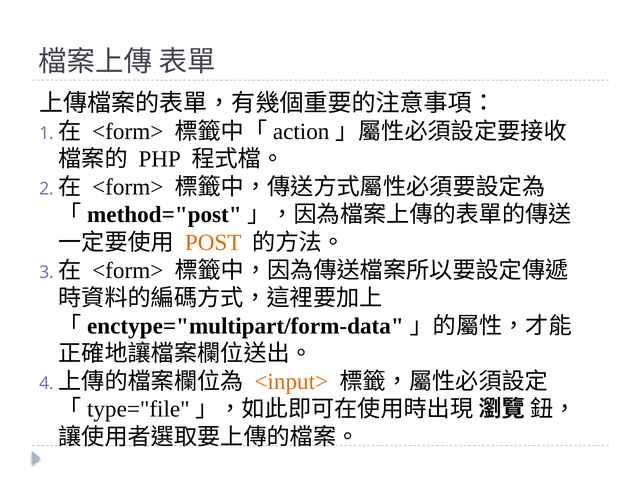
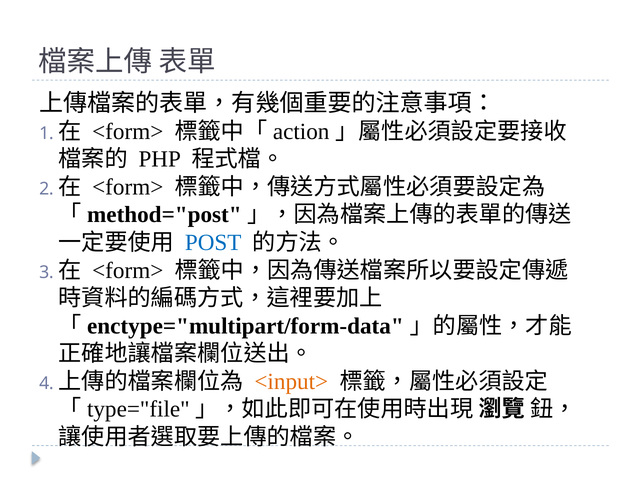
POST colour: orange -> blue (213, 243)
